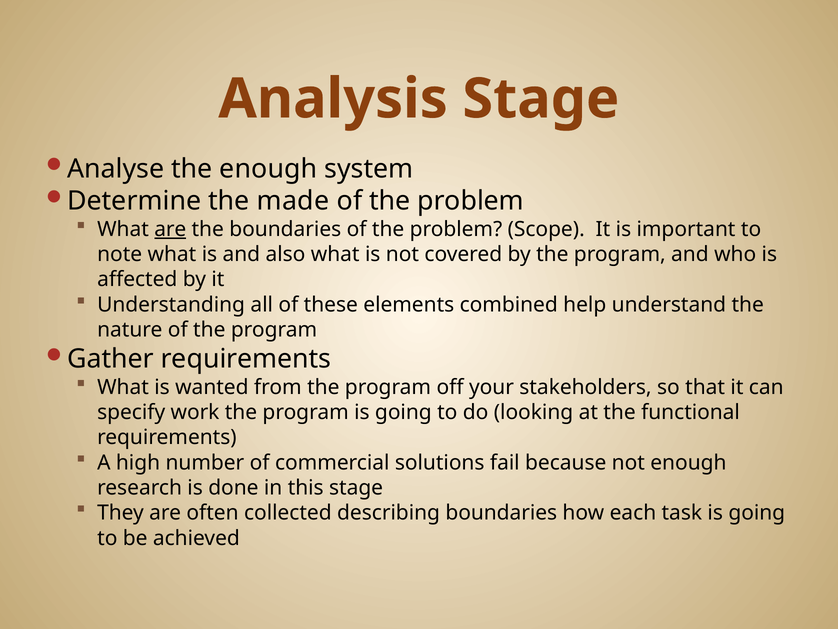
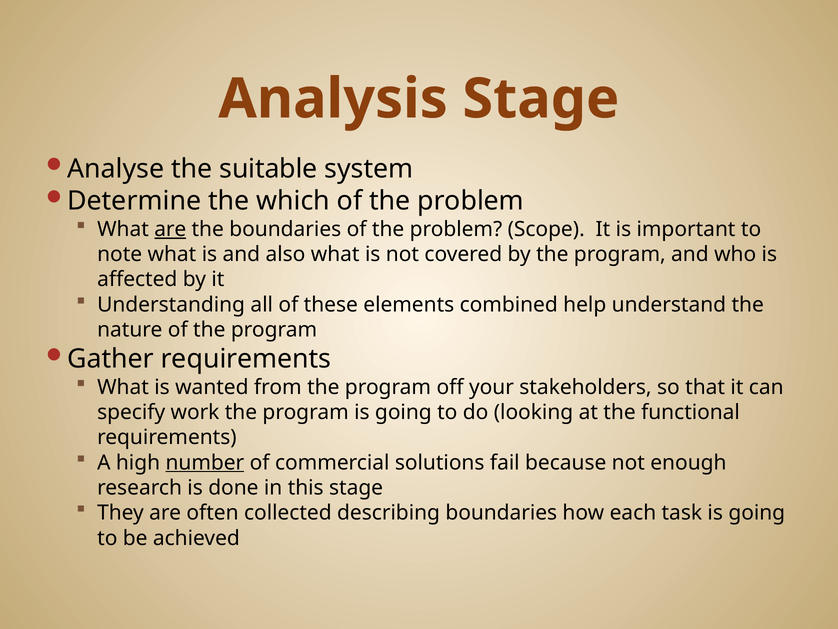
the enough: enough -> suitable (268, 169)
made: made -> which (293, 201)
number underline: none -> present (205, 462)
